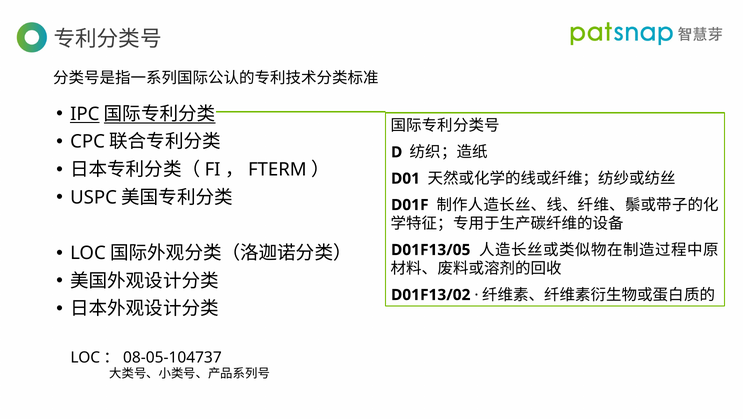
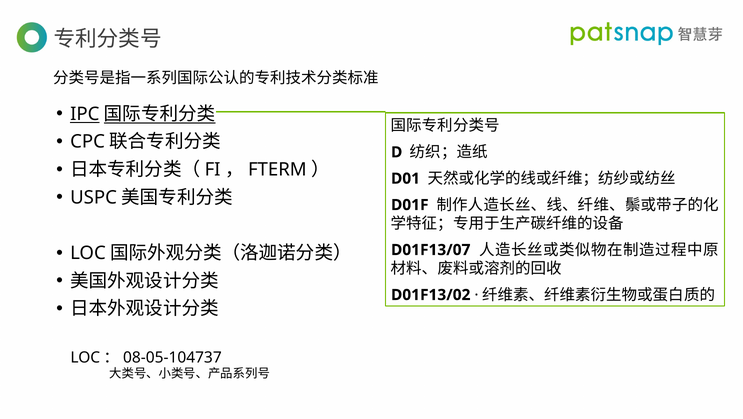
D01F13/05: D01F13/05 -> D01F13/07 (431, 250)
